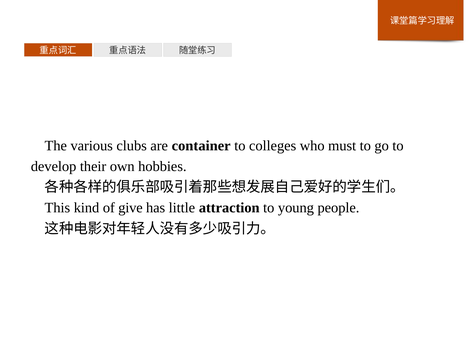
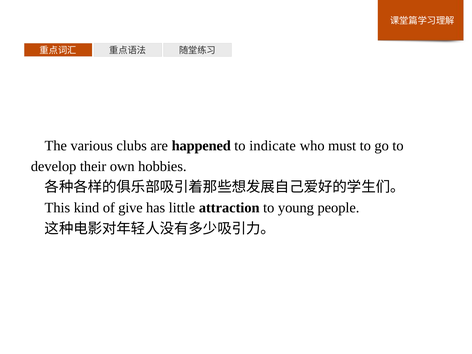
container: container -> happened (201, 146)
colleges: colleges -> indicate (273, 146)
